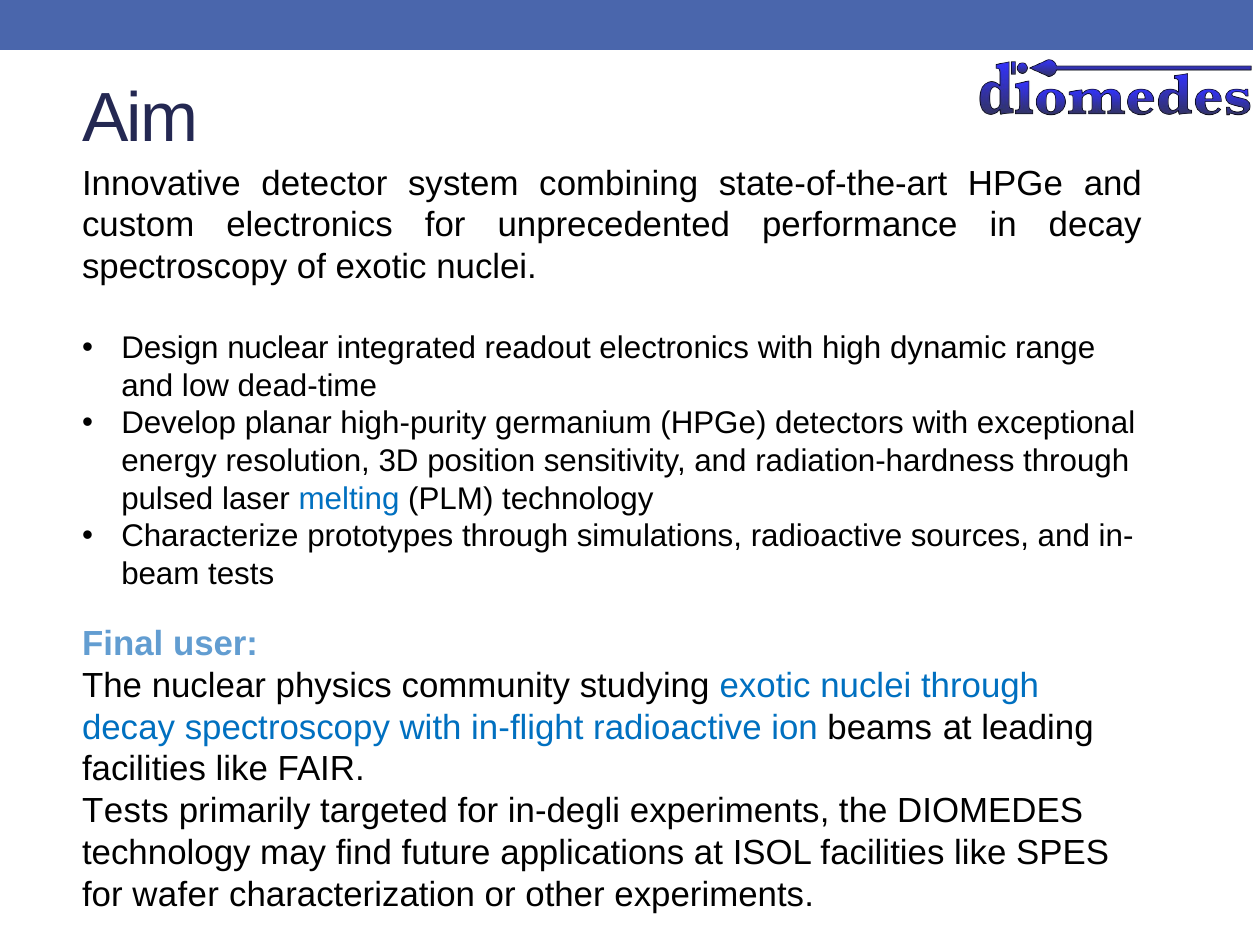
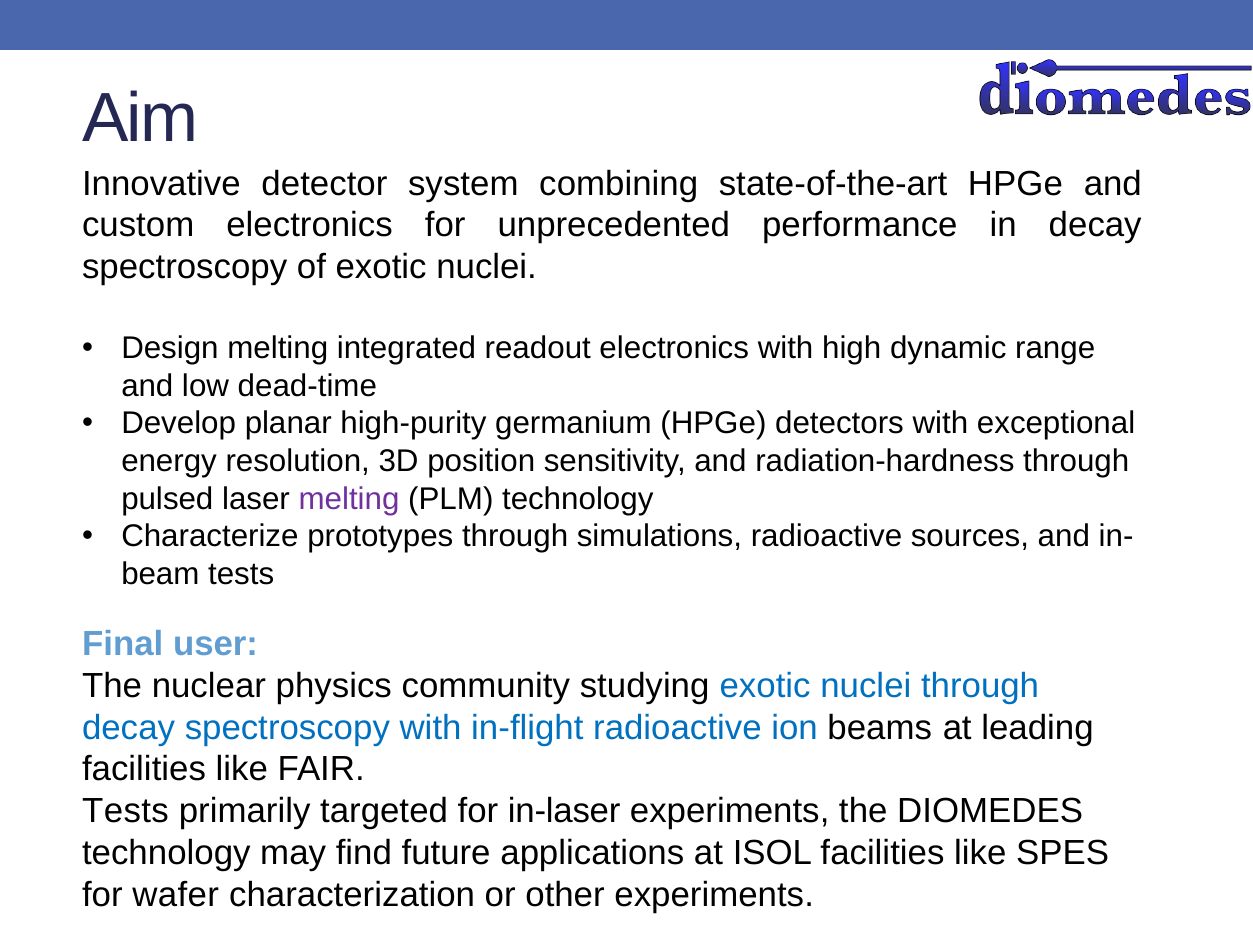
Design nuclear: nuclear -> melting (278, 348)
melting colour: blue -> purple (349, 499)
in-degli: in-degli -> in-laser (564, 811)
